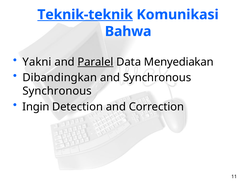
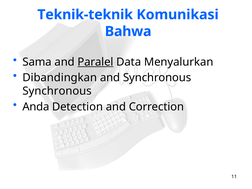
Teknik-teknik underline: present -> none (85, 15)
Yakni: Yakni -> Sama (37, 62)
Menyediakan: Menyediakan -> Menyalurkan (179, 62)
Ingin: Ingin -> Anda (36, 107)
